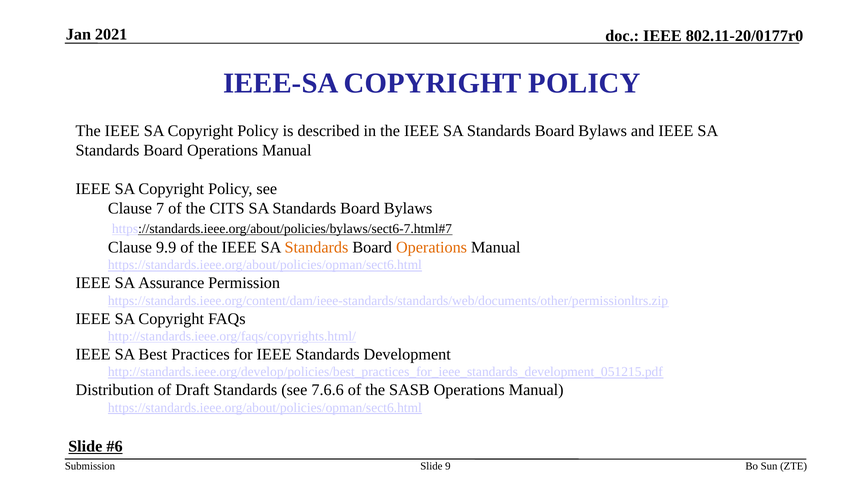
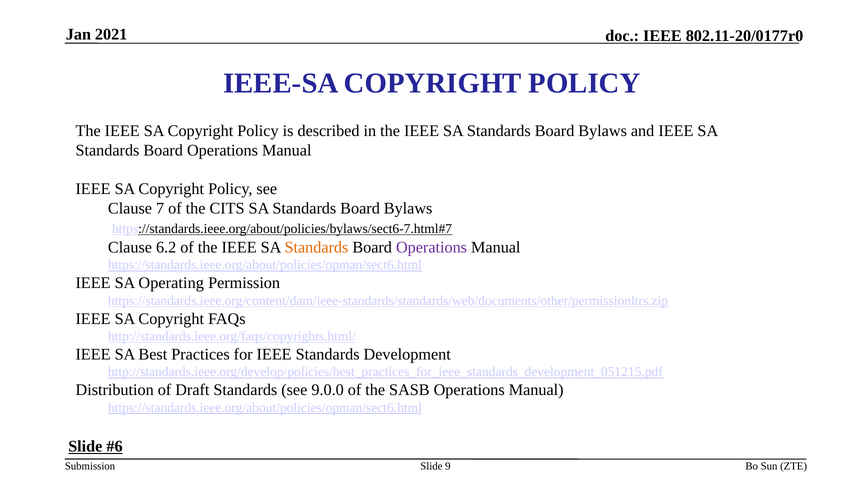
9.9: 9.9 -> 6.2 (166, 247)
Operations colour: orange -> purple (432, 247)
Assurance: Assurance -> Operating (171, 283)
7.6.6: 7.6.6 -> 9.0.0 (328, 390)
